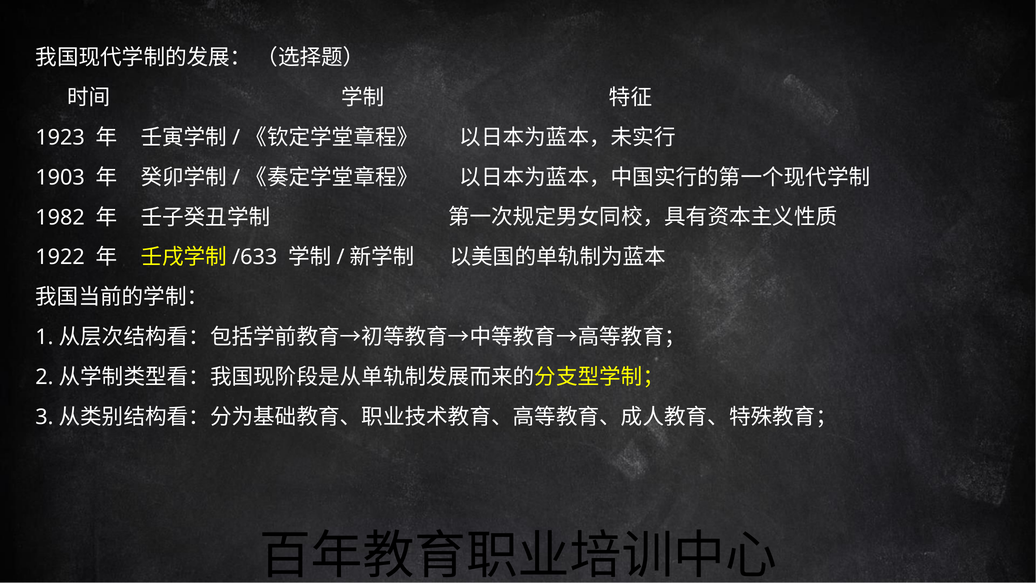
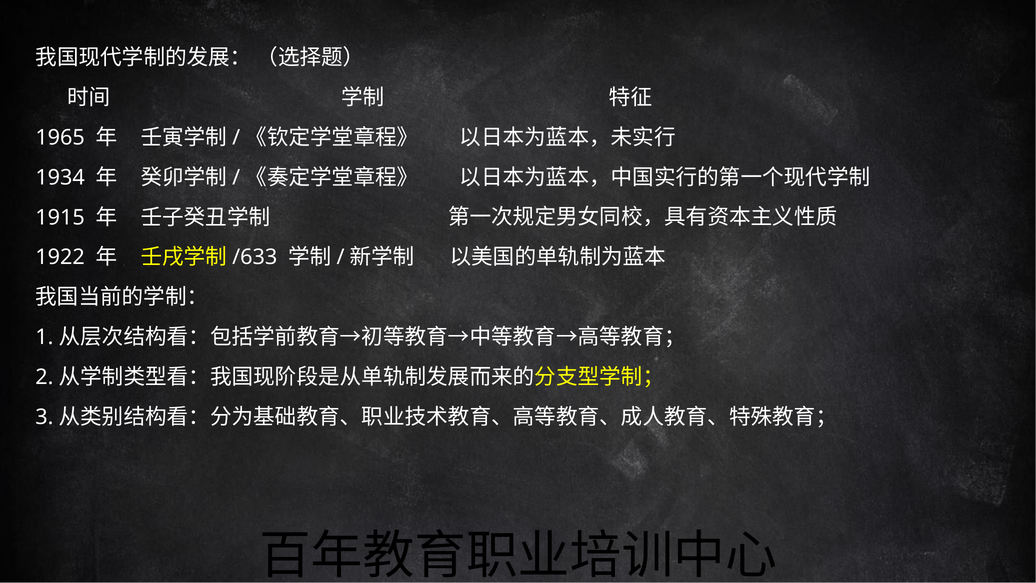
1923: 1923 -> 1965 (60, 137)
1903: 1903 -> 1934 (60, 177)
1982: 1982 -> 1915 (60, 217)
